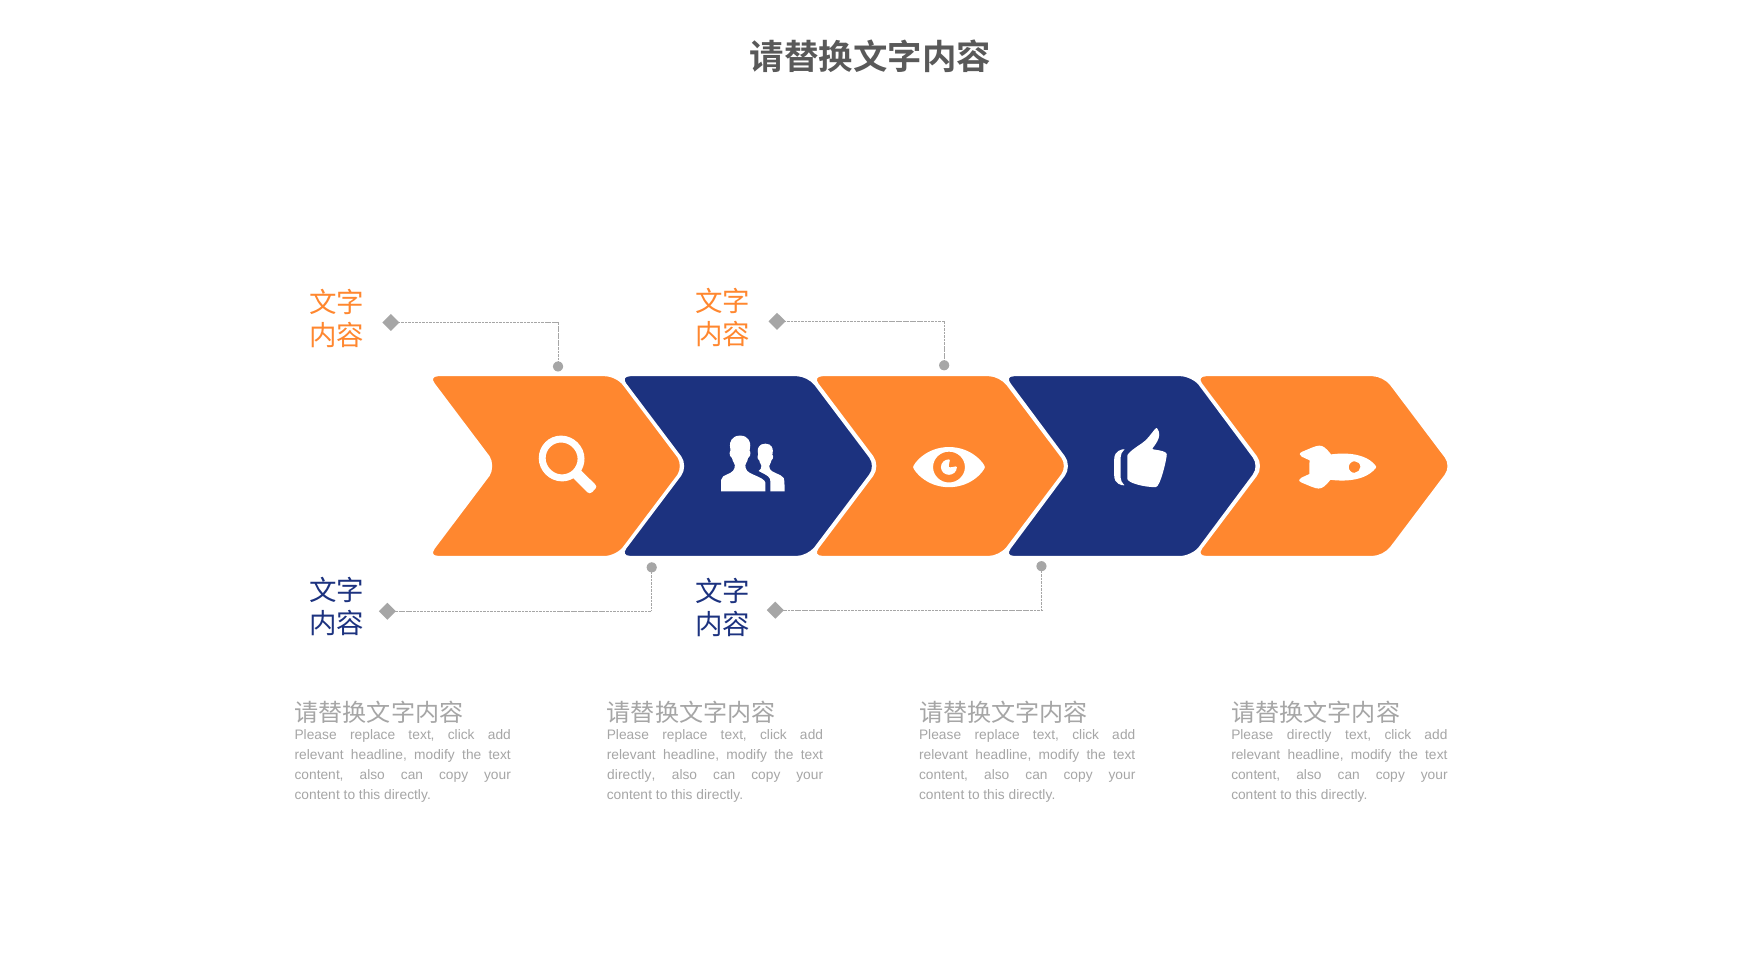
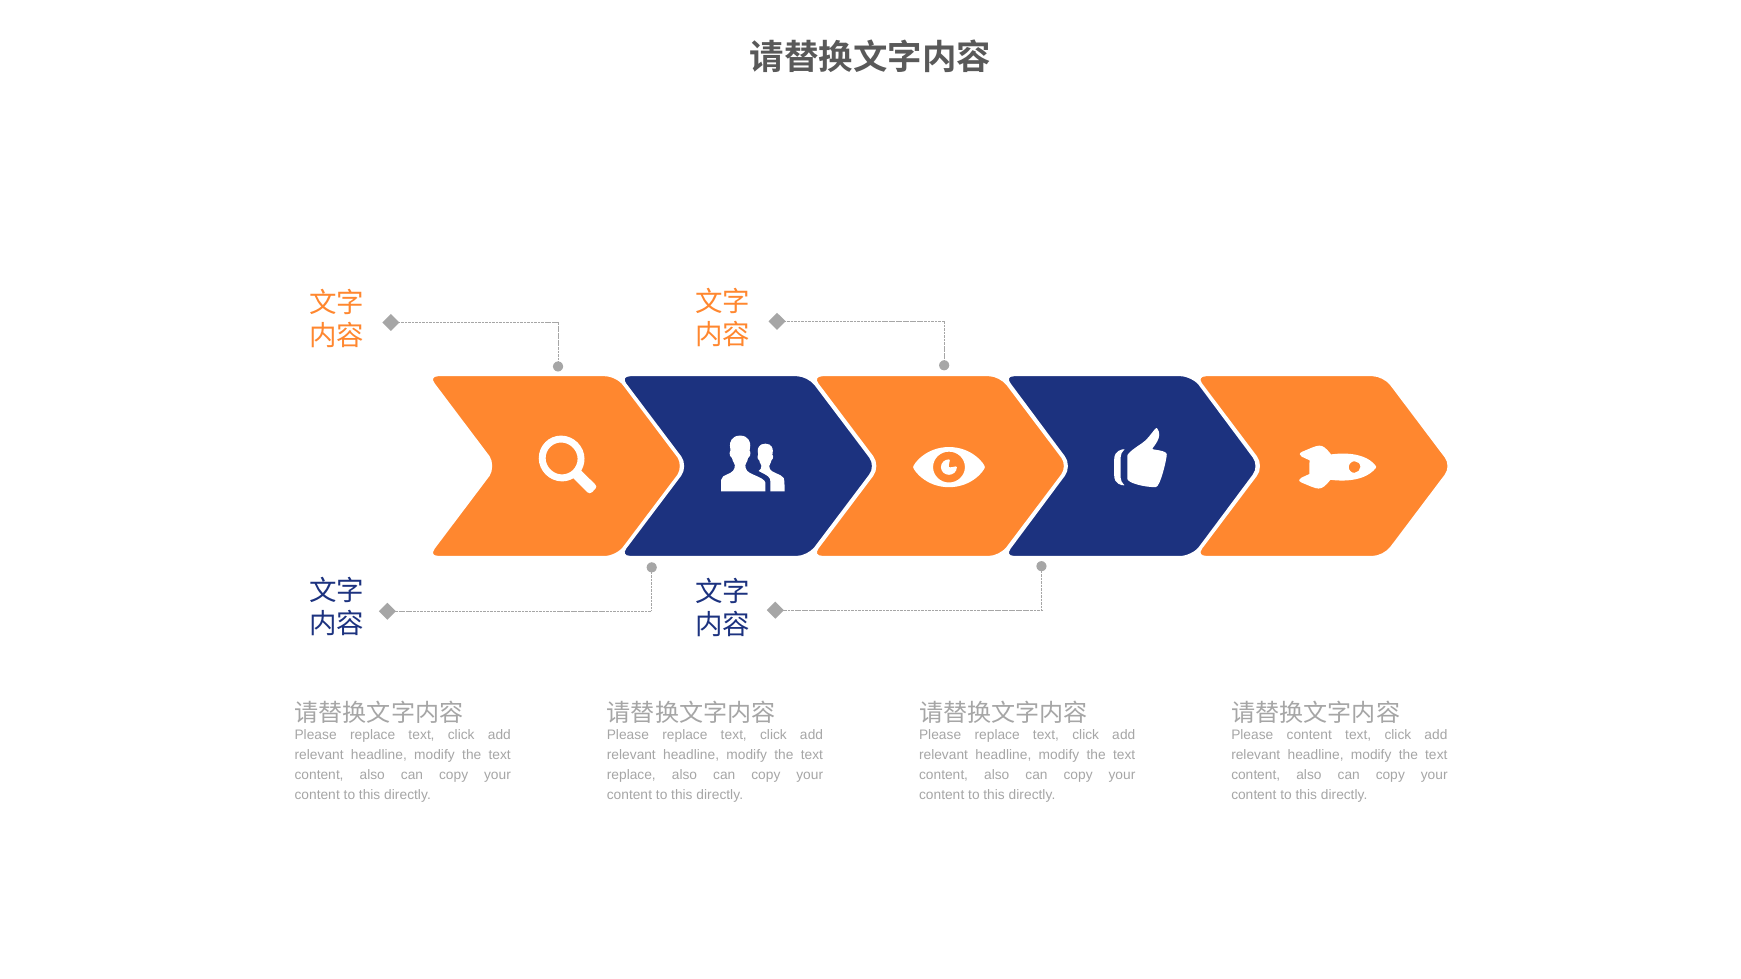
Please directly: directly -> content (1309, 736)
directly: directly -> replace (631, 775)
